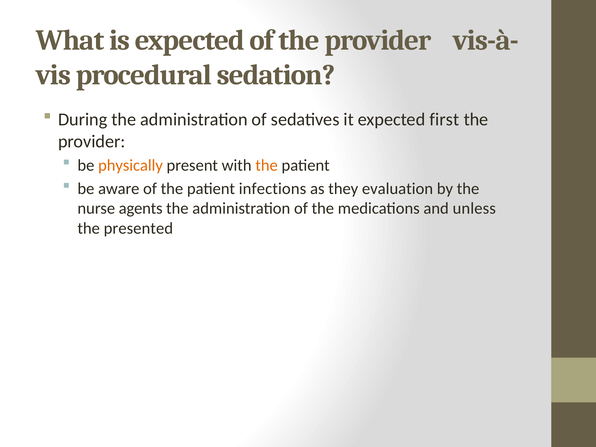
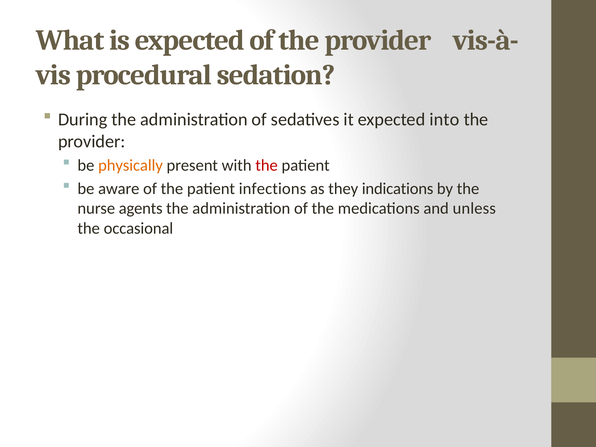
first: first -> into (444, 119)
the colour: orange -> red (267, 165)
evaluation: evaluation -> indications (398, 189)
presented: presented -> occasional (138, 228)
